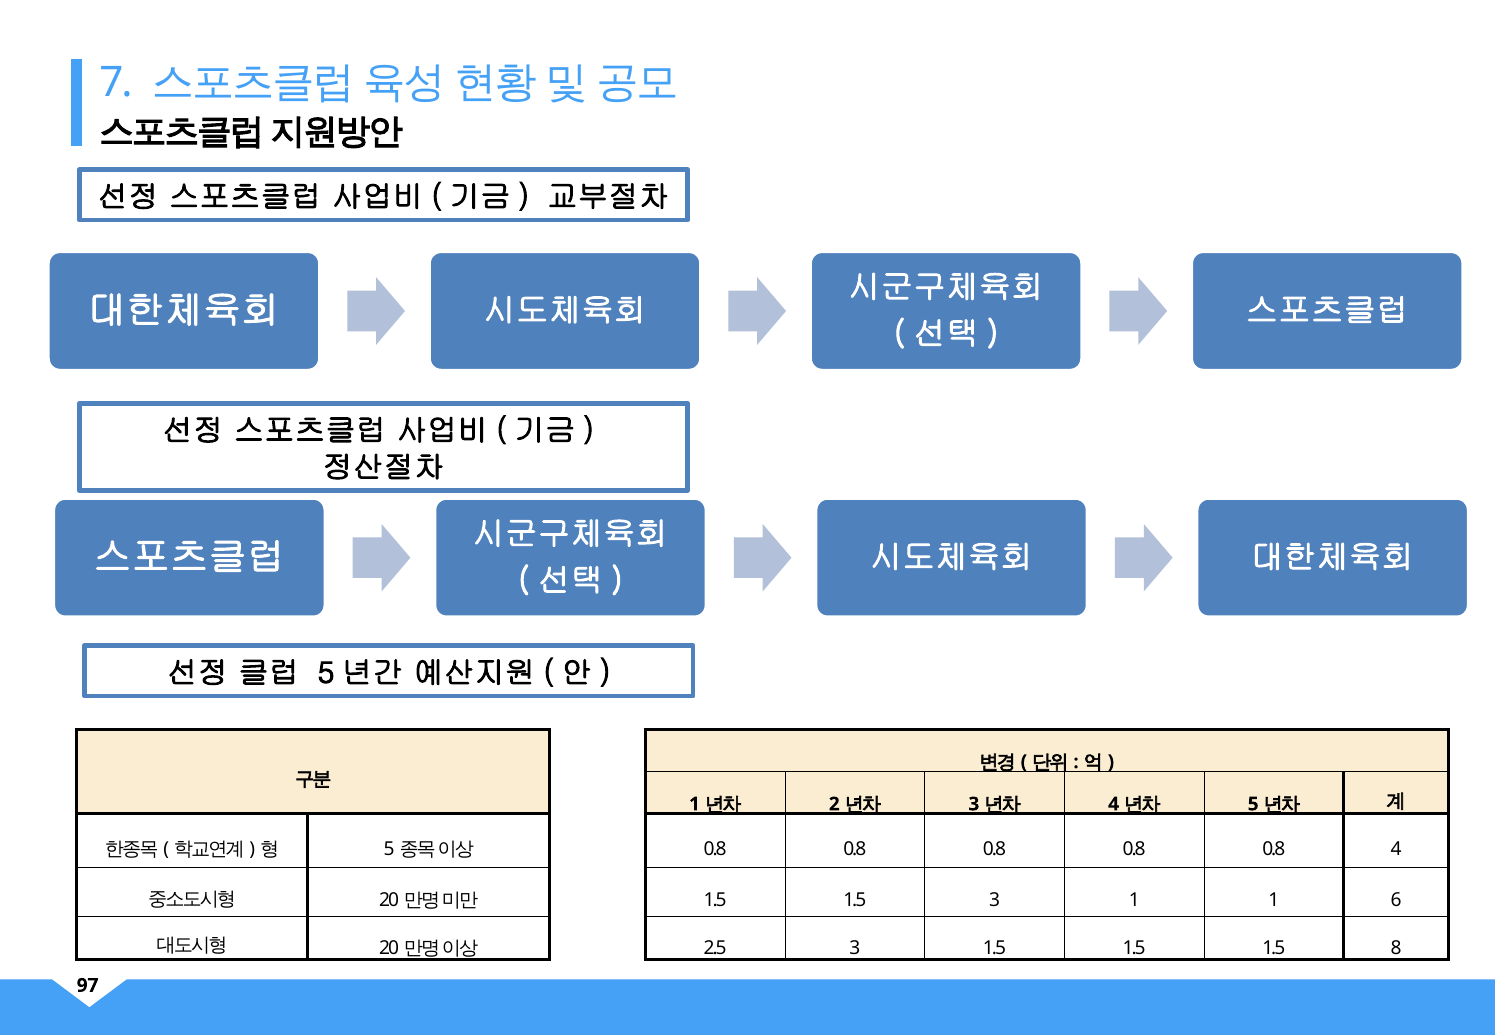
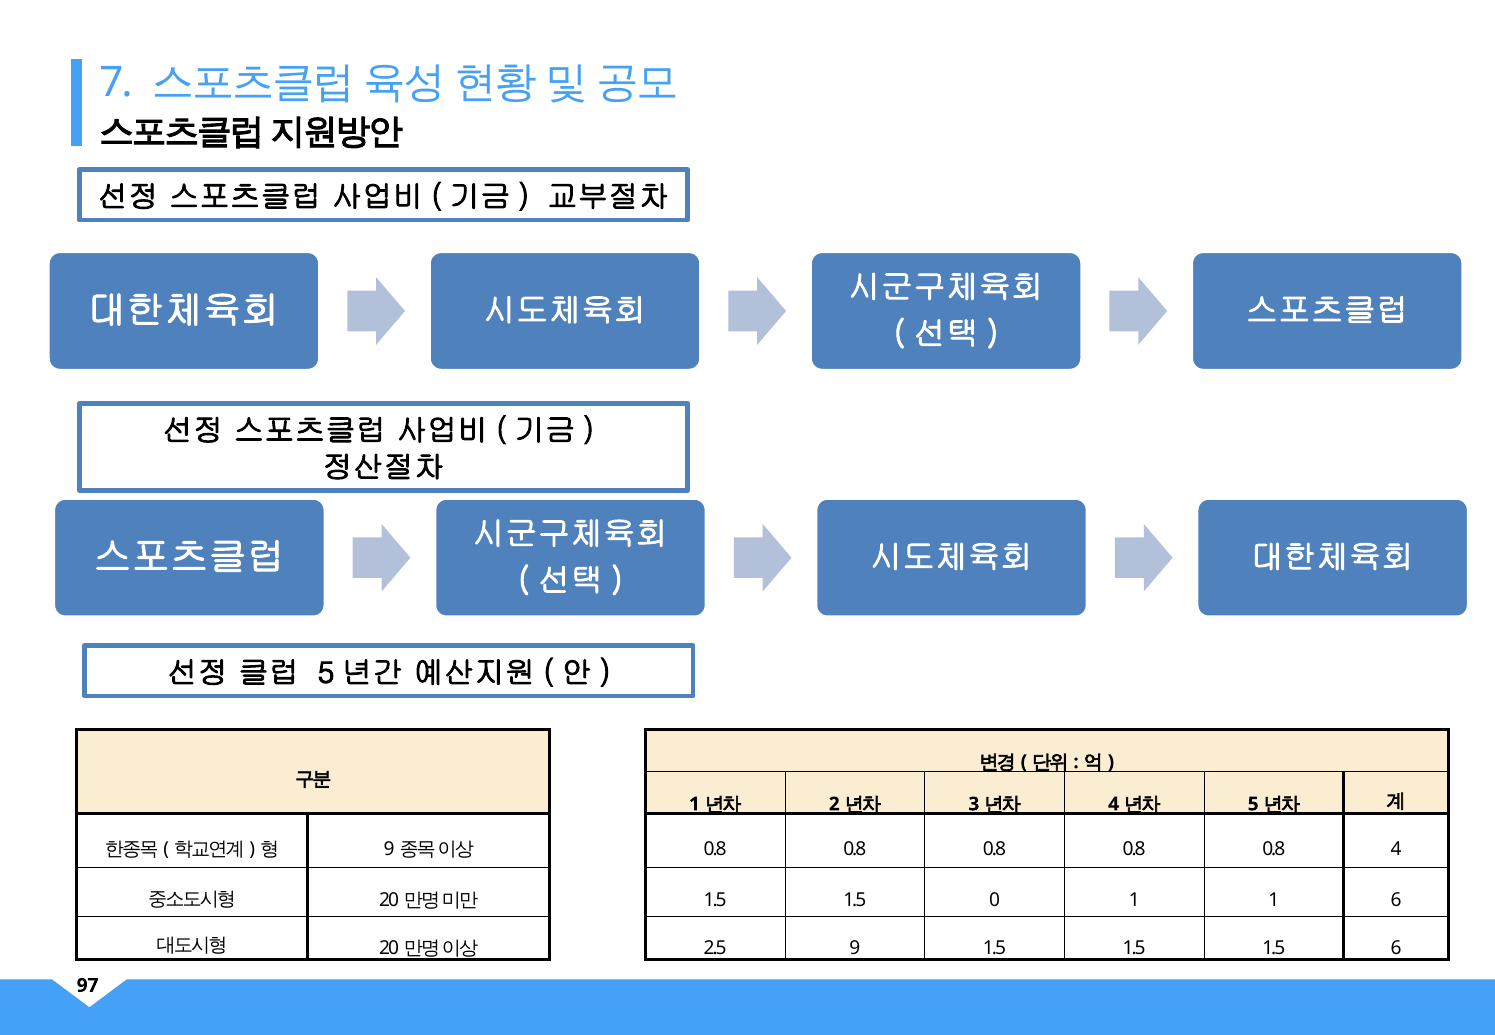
5: 5 -> 9 (389, 849)
1.5 3: 3 -> 0 (995, 901)
2.5 3: 3 -> 9 (855, 948)
1.5 8: 8 -> 6 (1396, 948)
